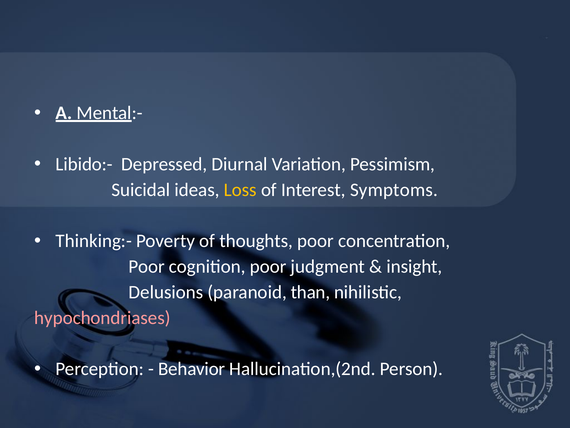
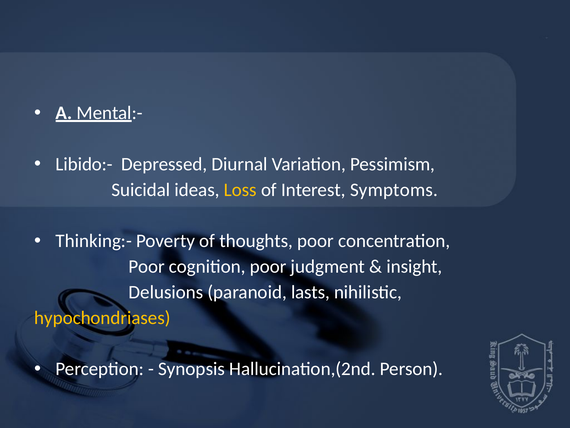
than: than -> lasts (310, 292)
hypochondriases colour: pink -> yellow (102, 317)
Behavior: Behavior -> Synopsis (192, 369)
